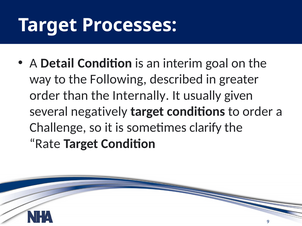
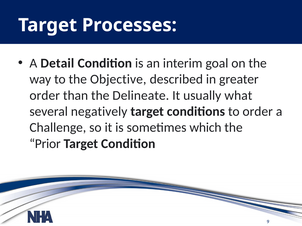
Following: Following -> Objective (118, 79)
Internally: Internally -> Delineate (141, 96)
given: given -> what (238, 96)
clarify: clarify -> which (205, 128)
Rate: Rate -> Prior (45, 144)
